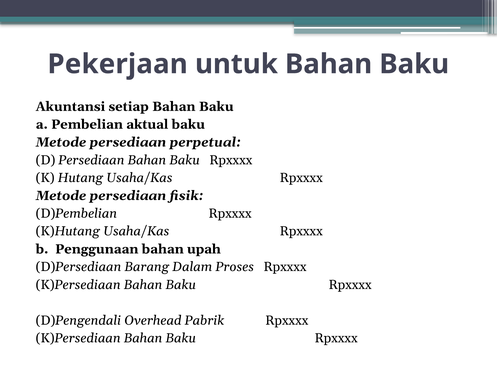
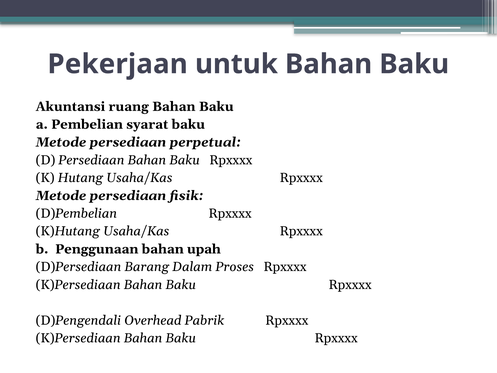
setiap: setiap -> ruang (129, 106)
aktual: aktual -> syarat (147, 124)
